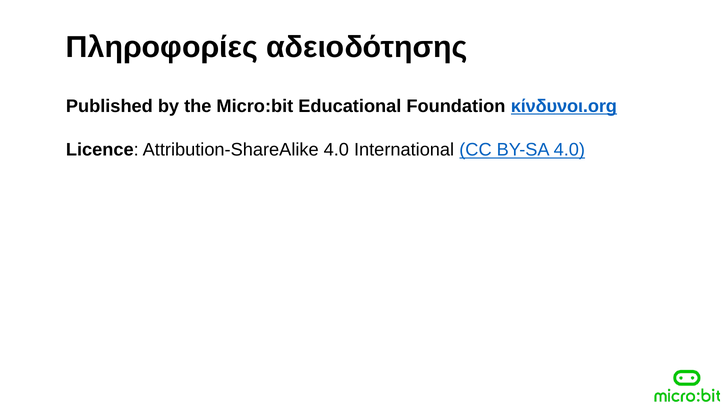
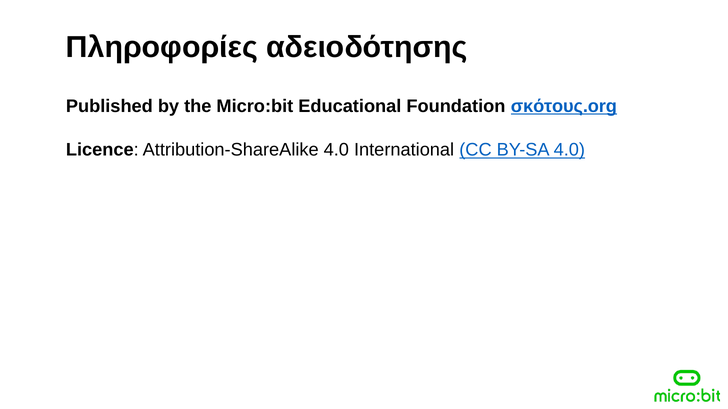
κίνδυνοι.org: κίνδυνοι.org -> σκότους.org (564, 106)
